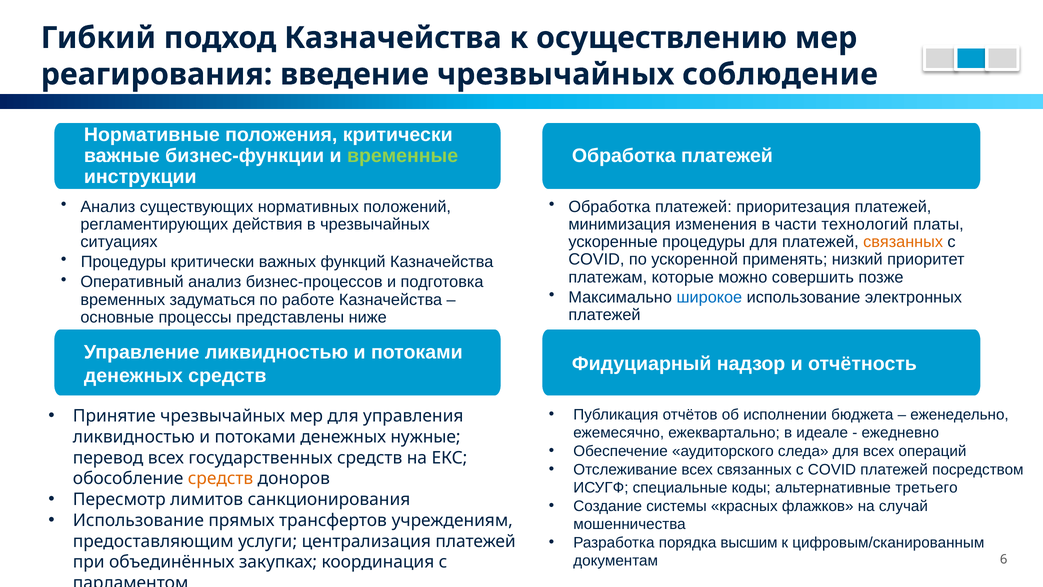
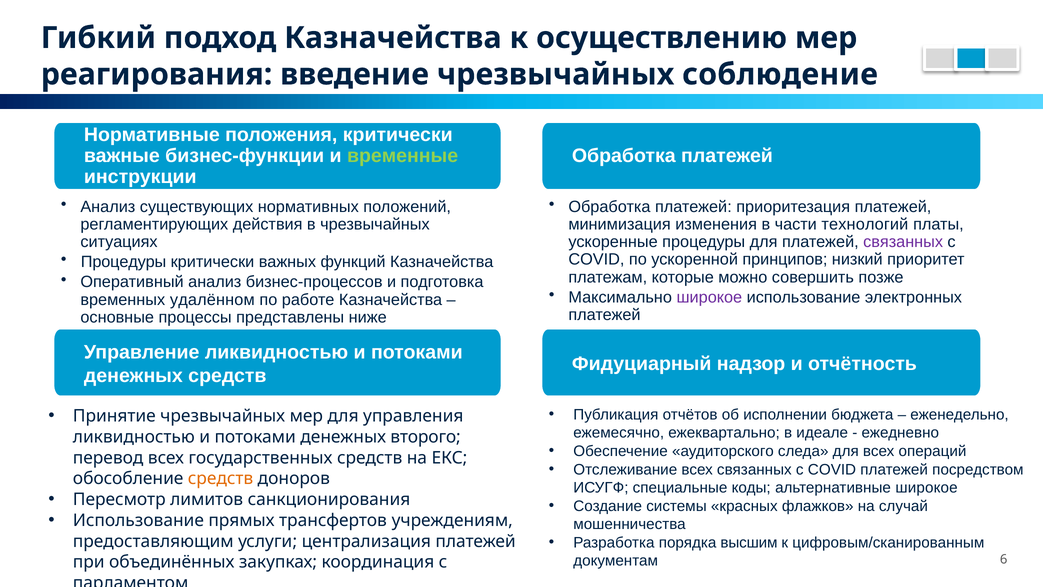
связанных colour: orange -> purple (903, 242)
применять: применять -> принципов (785, 259)
широкое colour: blue -> purple (709, 297)
задуматься: задуматься -> удалённом (212, 299)
нужные: нужные -> второго (426, 437)
альтернативные третьего: третьего -> широкое (927, 488)
